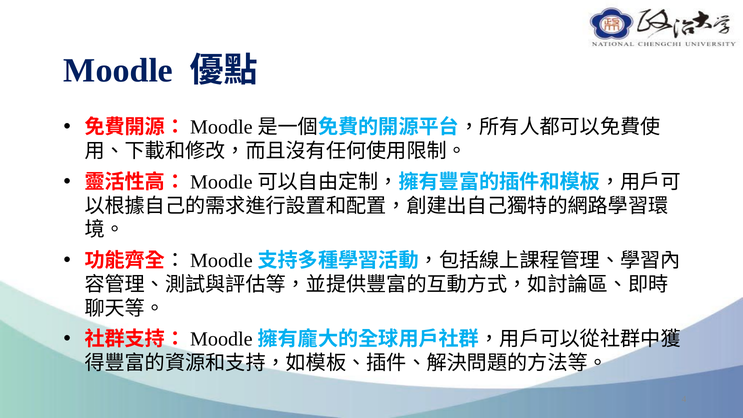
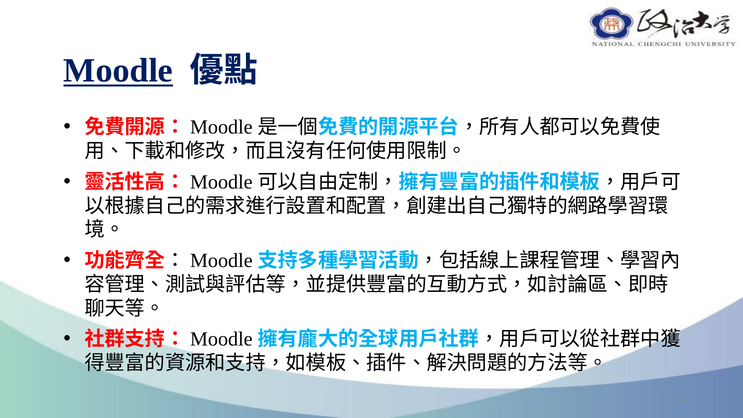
Moodle underline: none -> present (118, 71)
